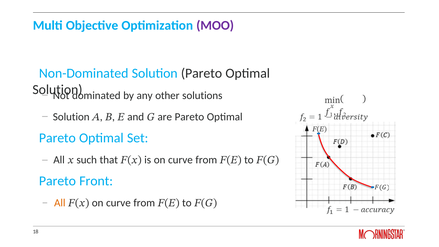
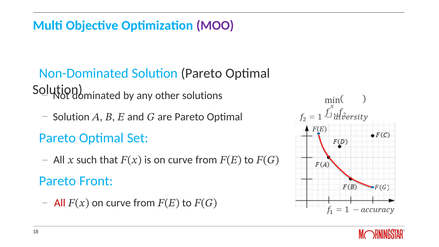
All colour: orange -> red (60, 203)
